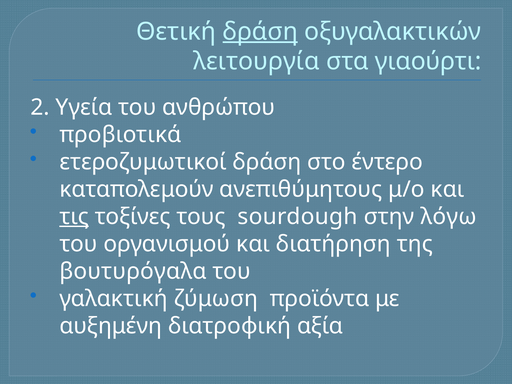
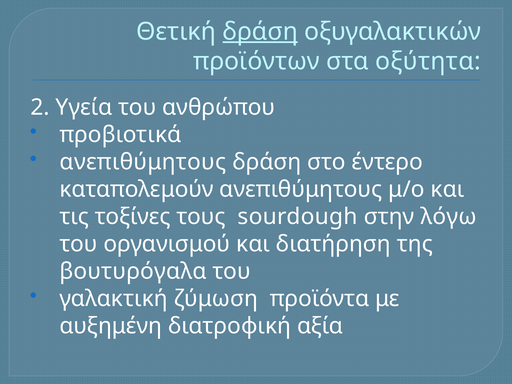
λειτουργία: λειτουργία -> προϊόντων (257, 61)
γιαούρτι: γιαούρτι -> οξύτητα (428, 61)
ετεροζυμωτικοί: ετεροζυμωτικοί -> ανεπιθύμητους (143, 162)
τις underline: present -> none (74, 217)
